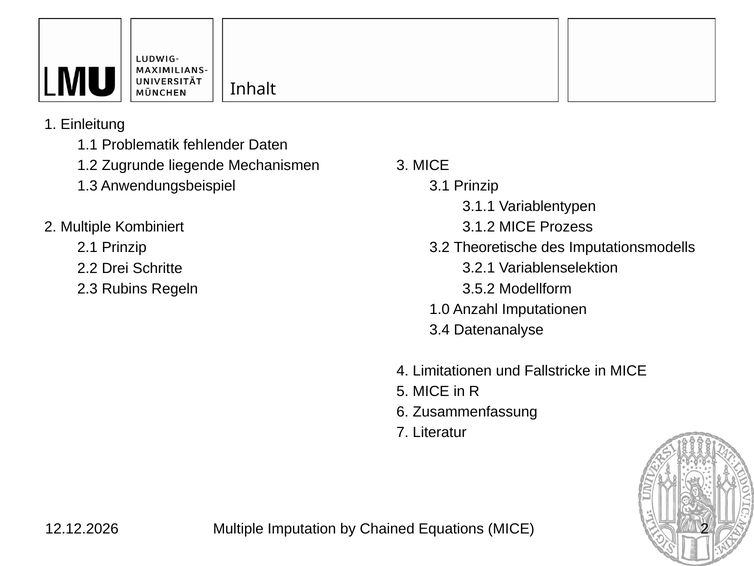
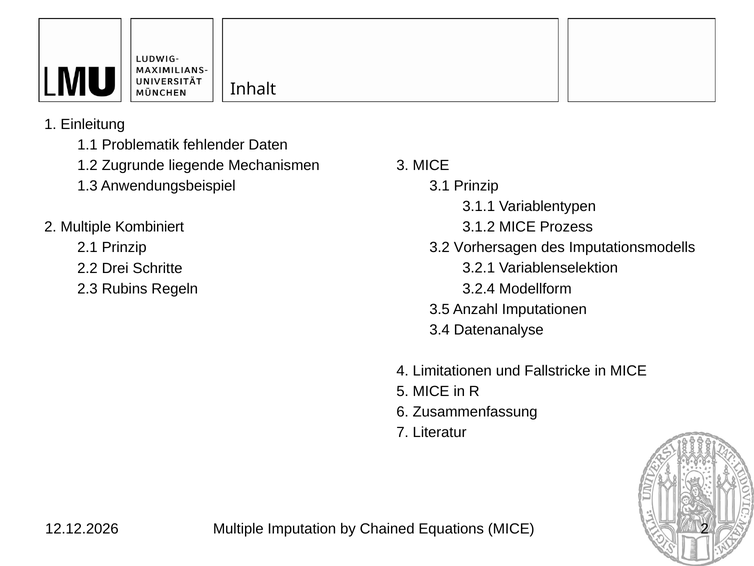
Theoretische: Theoretische -> Vorhersagen (495, 247)
3.5.2: 3.5.2 -> 3.2.4 (479, 288)
1.0: 1.0 -> 3.5 (440, 309)
